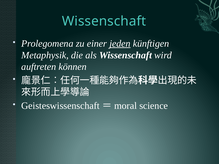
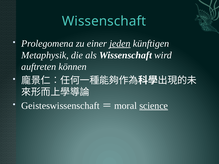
science underline: none -> present (154, 106)
